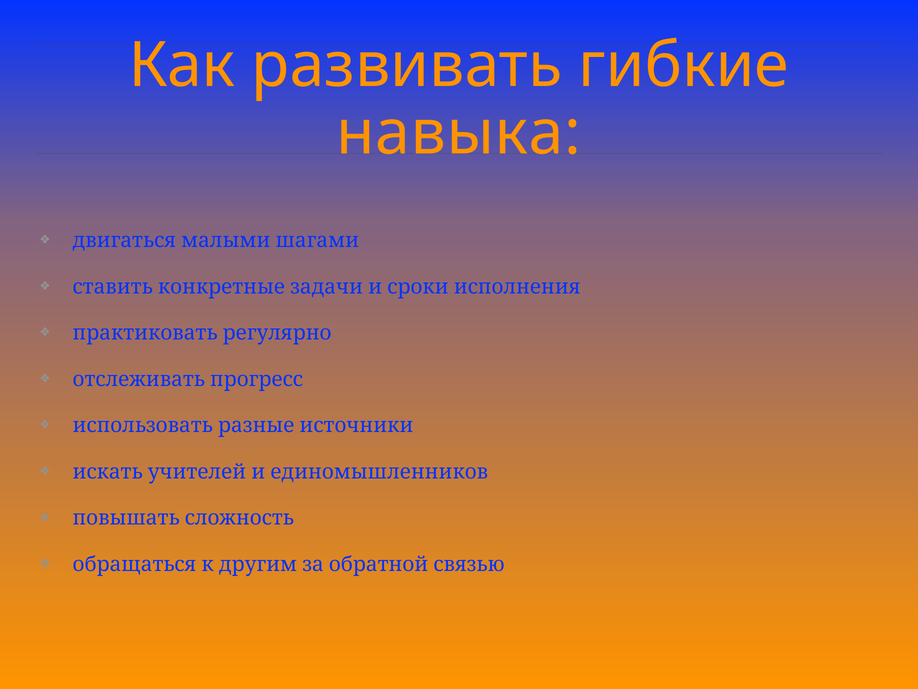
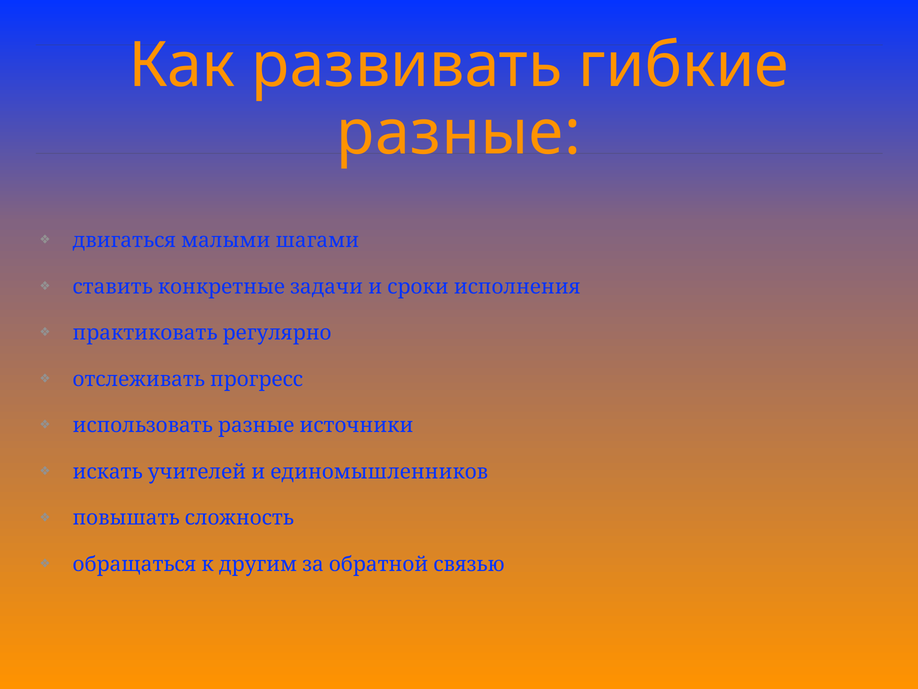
навыка: навыка -> разные (459, 133)
